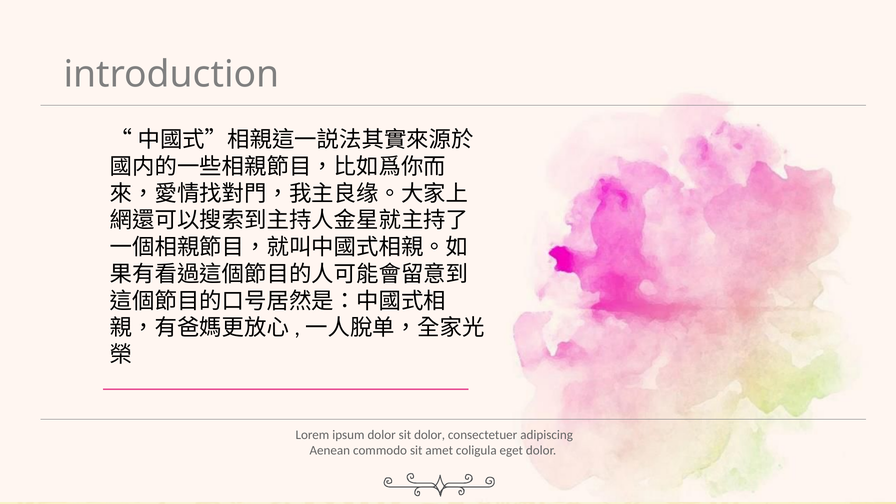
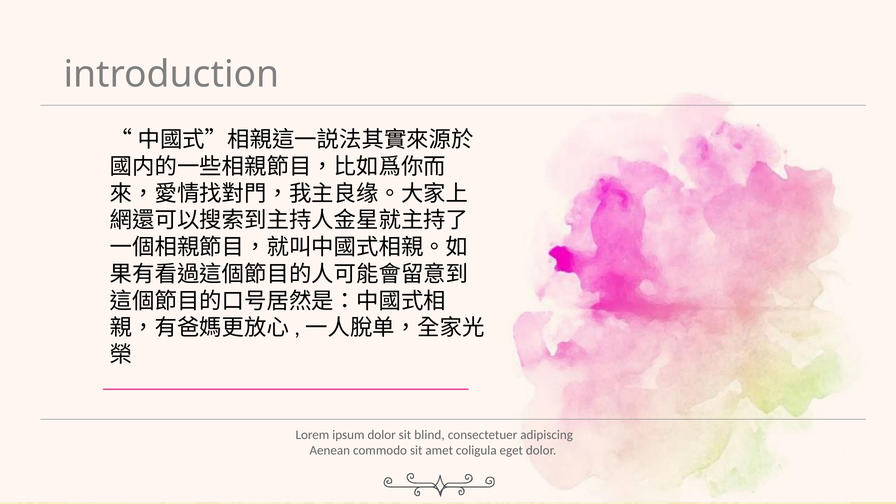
sit dolor: dolor -> blind (429, 435)
